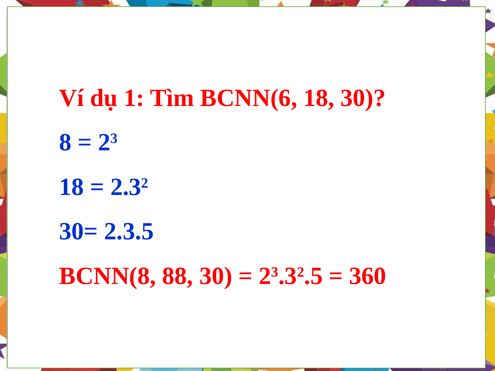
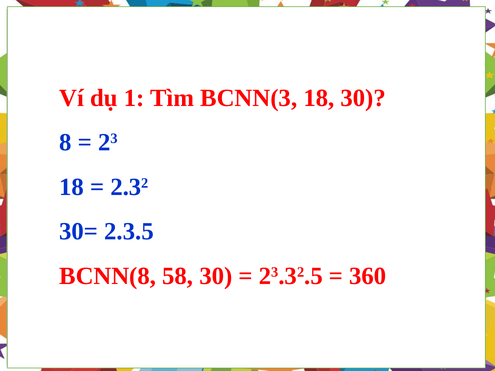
BCNN(6: BCNN(6 -> BCNN(3 (249, 98)
88: 88 -> 58 (178, 276)
